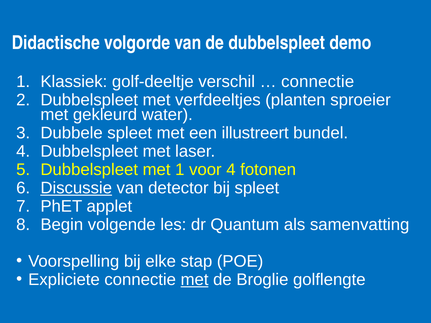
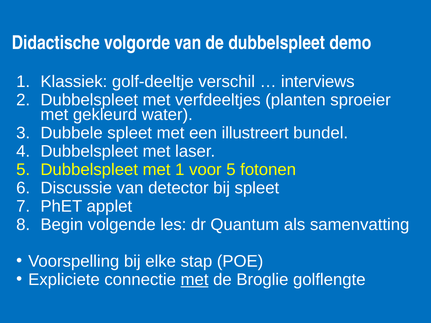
connectie: connectie -> interviews (318, 82)
voor 4: 4 -> 5 (231, 170)
Discussie underline: present -> none (76, 188)
